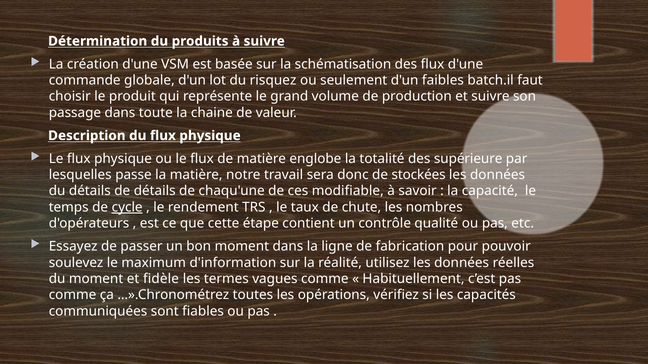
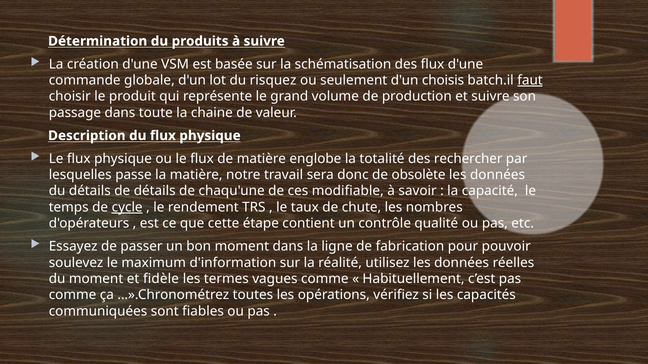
faibles: faibles -> choisis (443, 80)
faut underline: none -> present (530, 80)
supérieure: supérieure -> rechercher (468, 159)
stockées: stockées -> obsolète (419, 175)
